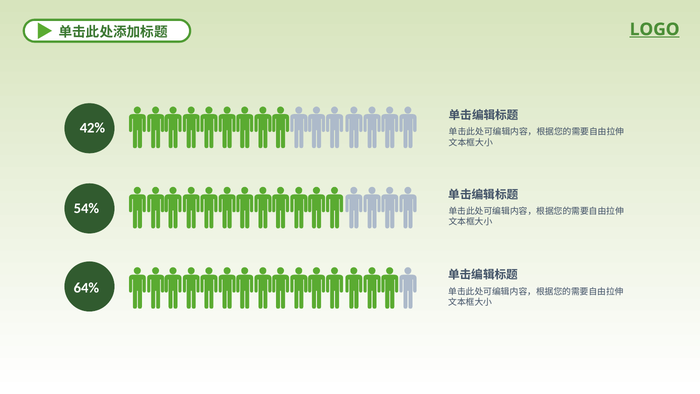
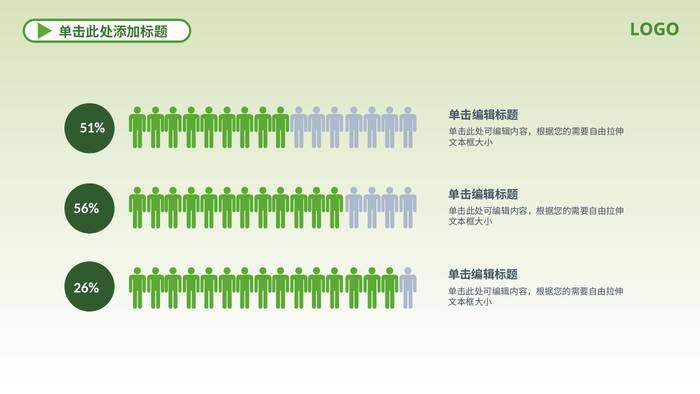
LOGO underline: present -> none (655, 29)
42%: 42% -> 51% (92, 128)
54%: 54% -> 56% (86, 208)
64%: 64% -> 26% (86, 288)
